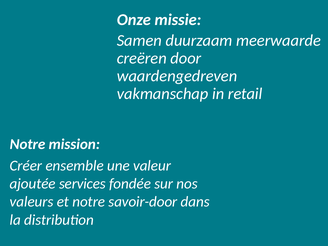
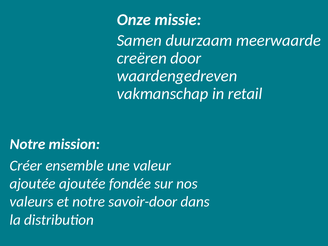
ajoutée services: services -> ajoutée (82, 184)
